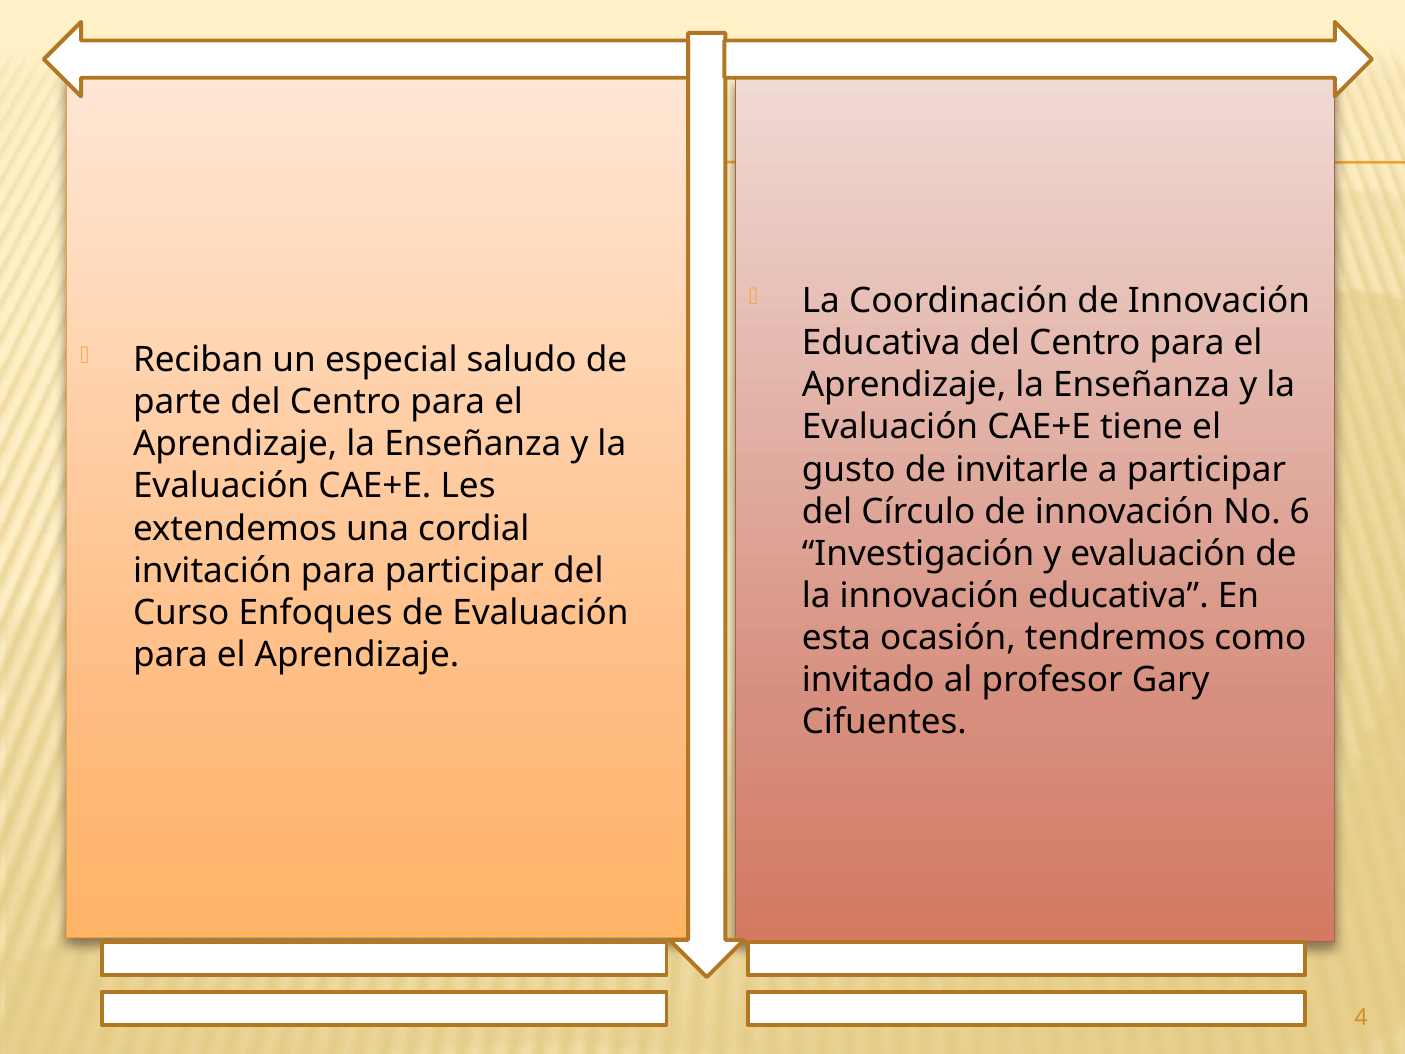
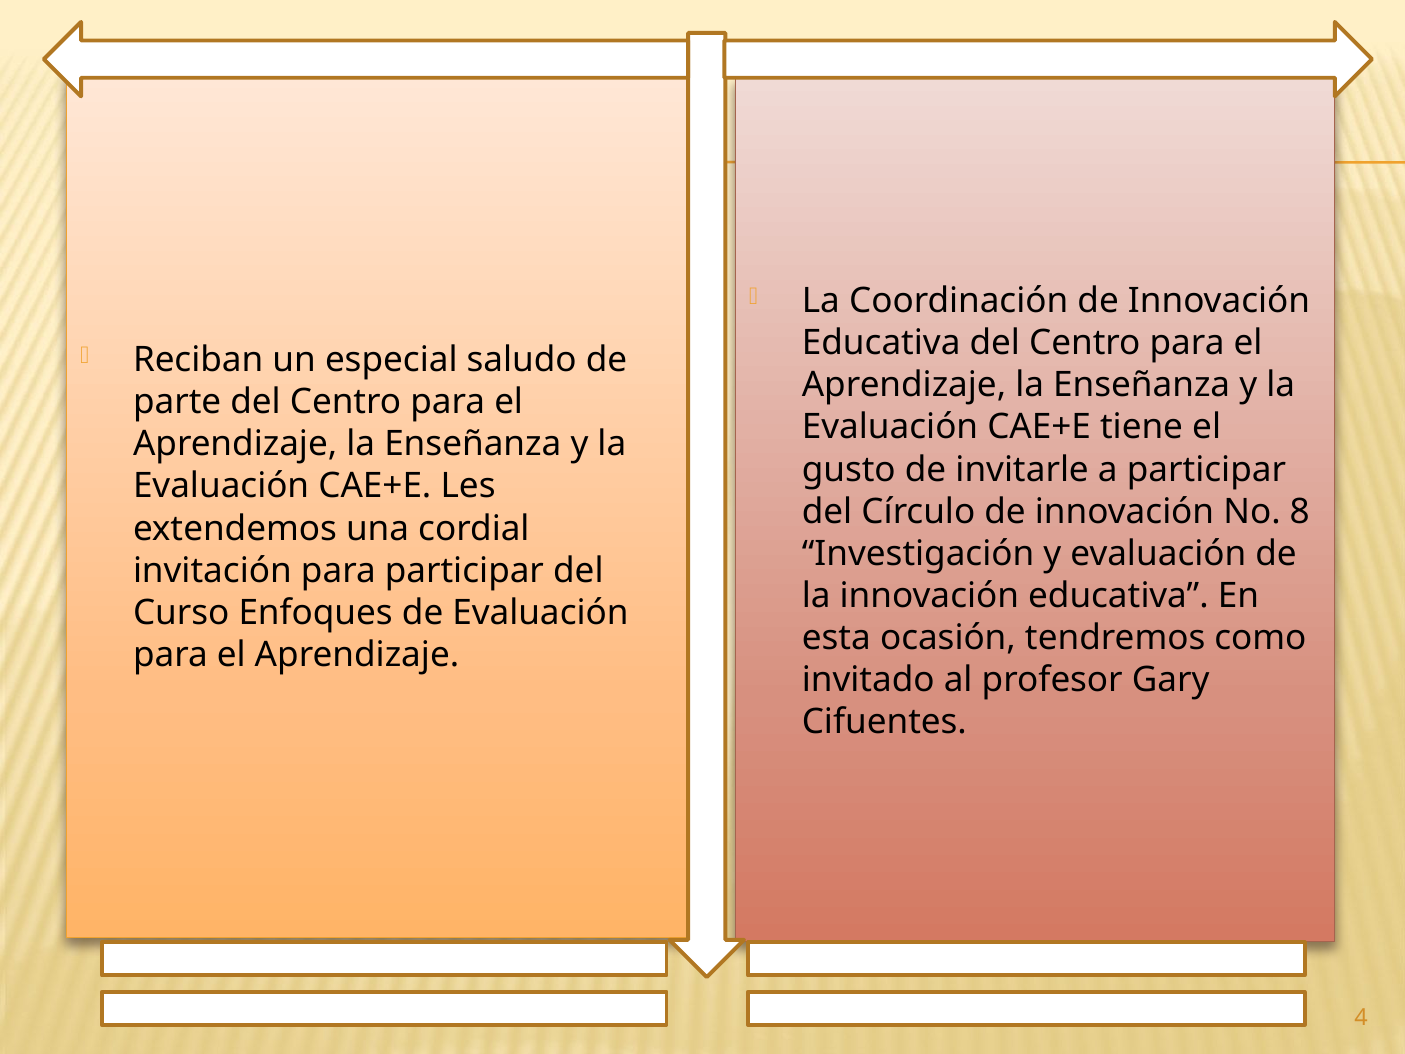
6: 6 -> 8 (1300, 511)
